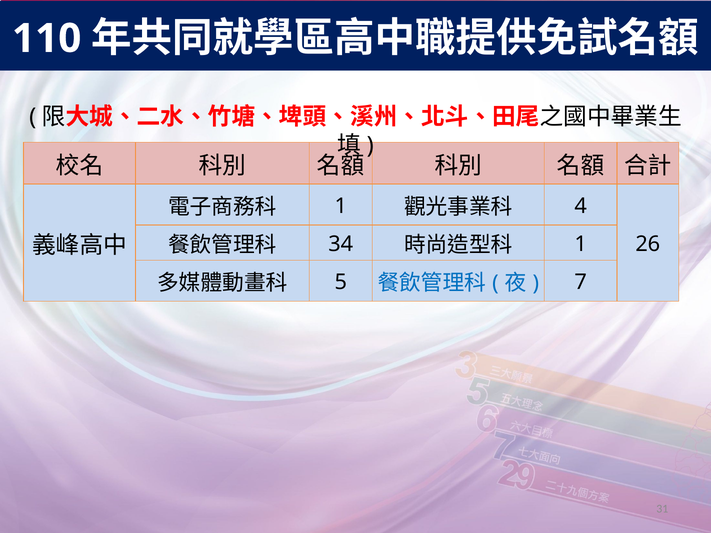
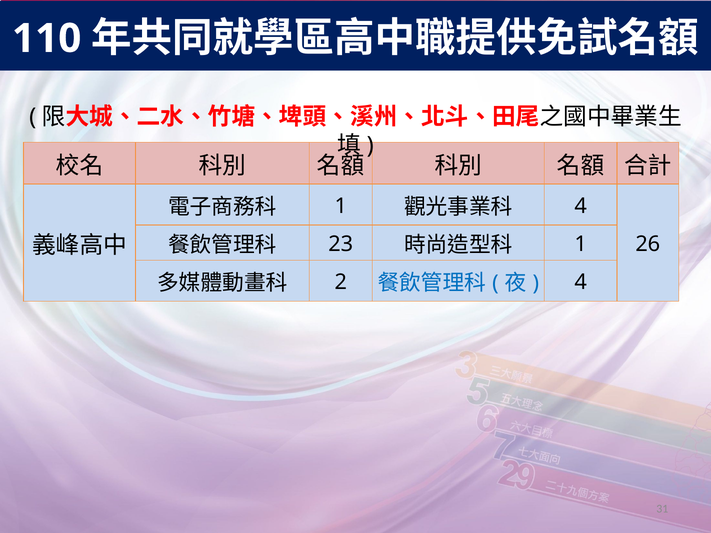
34: 34 -> 23 (341, 244)
5: 5 -> 2 (341, 282)
7: 7 -> 4 (581, 282)
